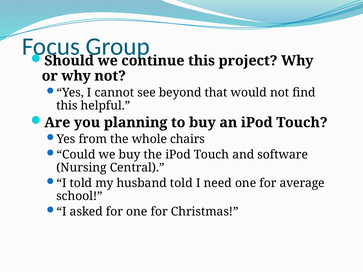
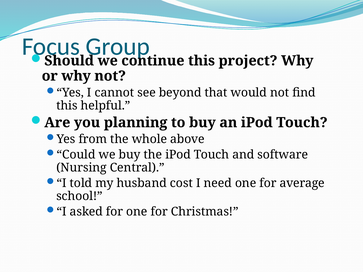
chairs: chairs -> above (187, 139)
husband told: told -> cost (181, 183)
